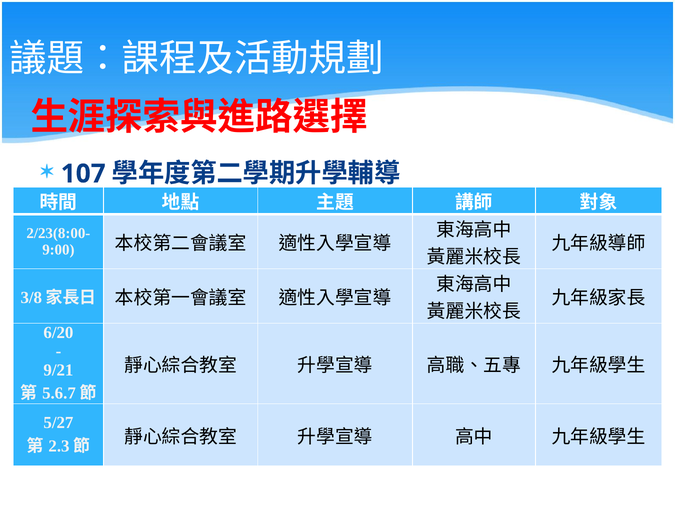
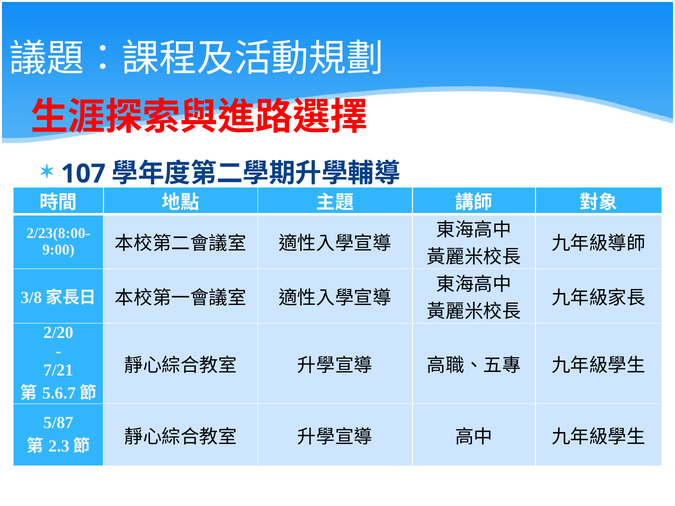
6/20: 6/20 -> 2/20 (58, 333)
9/21: 9/21 -> 7/21 (58, 370)
5/27: 5/27 -> 5/87 (58, 423)
